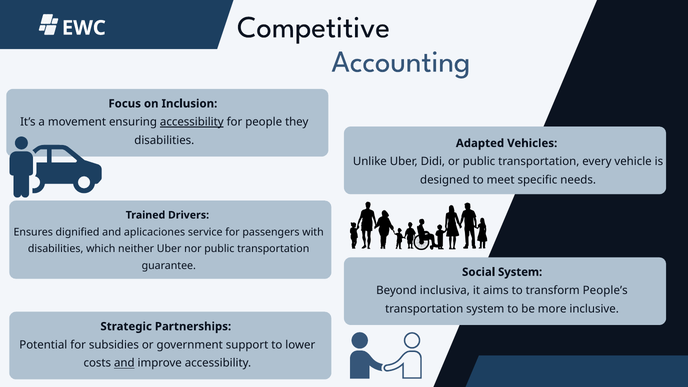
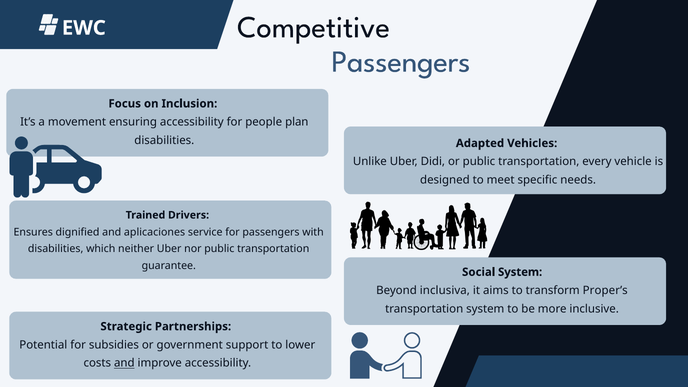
Accounting: Accounting -> Passengers (401, 62)
accessibility underline: present -> none (192, 122)
they: they -> plan (297, 122)
People’s: People’s -> Proper’s (605, 290)
